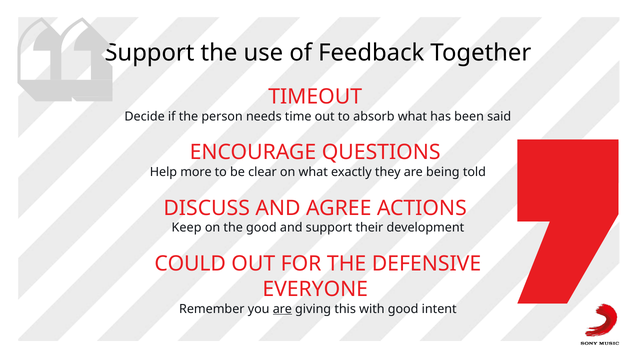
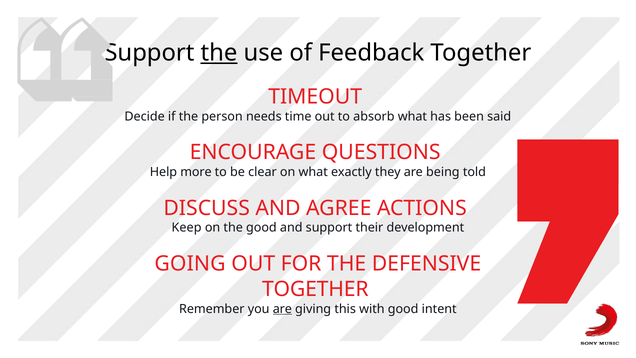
the underline: none -> present (219, 53)
COULD: COULD -> GOING (190, 264)
EVERYONE: EVERYONE -> TOGETHER (315, 289)
